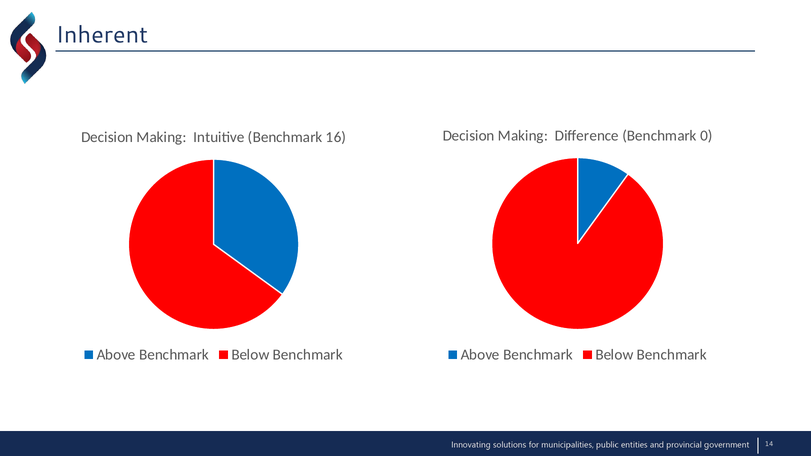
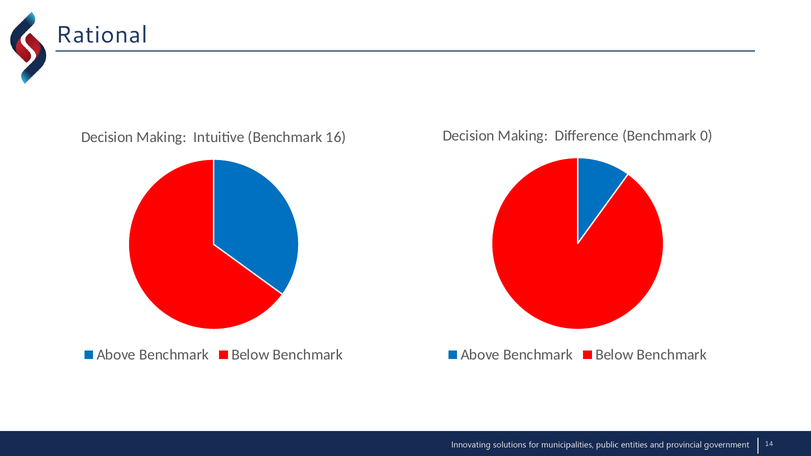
Inherent: Inherent -> Rational (102, 35)
